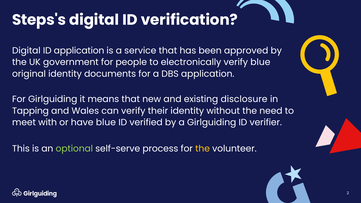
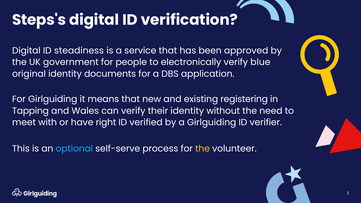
ID application: application -> steadiness (79, 51)
disclosure: disclosure -> registering (244, 99)
have blue: blue -> right (106, 122)
optional colour: light green -> light blue (74, 149)
